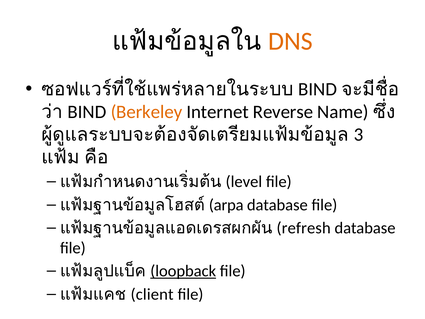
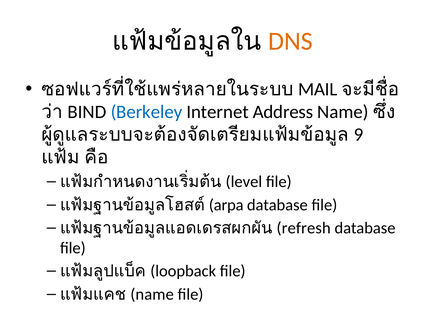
BIND: BIND -> MAIL (318, 89)
Berkeley colour: orange -> blue (146, 112)
Reverse: Reverse -> Address (283, 112)
3: 3 -> 9 (358, 135)
loopback underline: present -> none (183, 271)
client: client -> name (152, 294)
